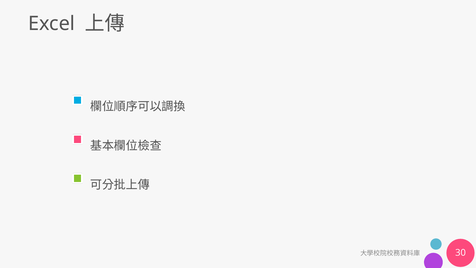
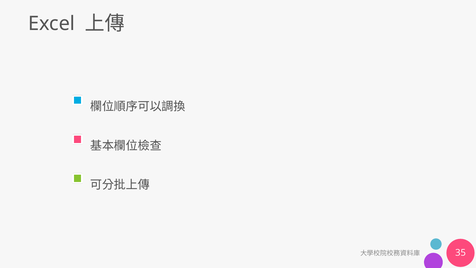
30: 30 -> 35 (461, 253)
